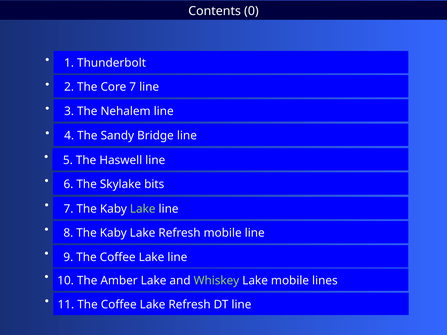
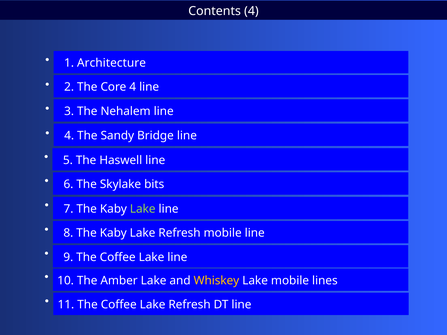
Contents 0: 0 -> 4 (251, 11)
Thunderbolt: Thunderbolt -> Architecture (111, 63)
Core 7: 7 -> 4 (133, 87)
Whiskey colour: light green -> yellow (216, 281)
